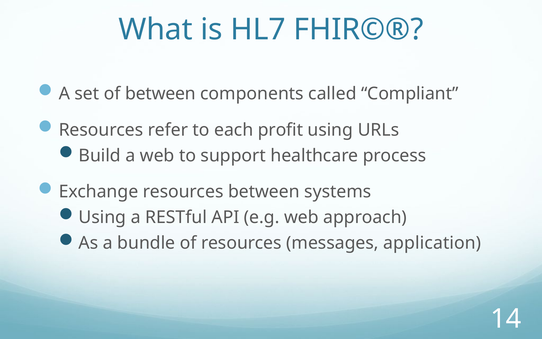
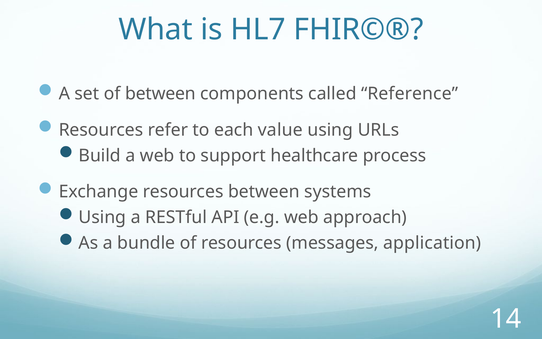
Compliant: Compliant -> Reference (410, 94)
profit: profit -> value (280, 130)
